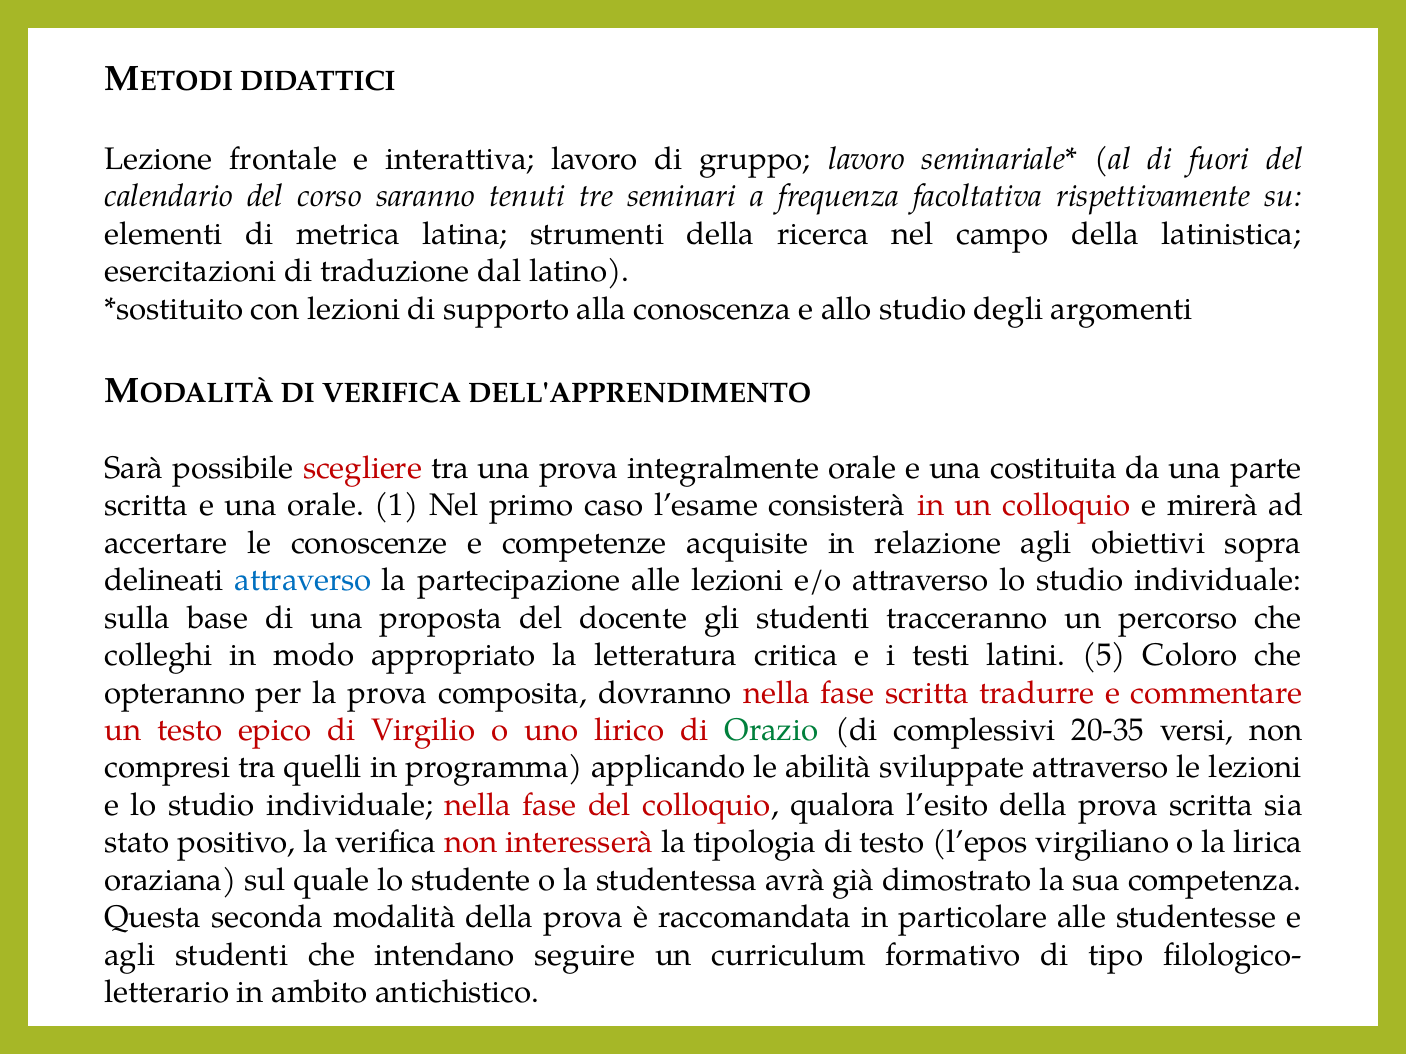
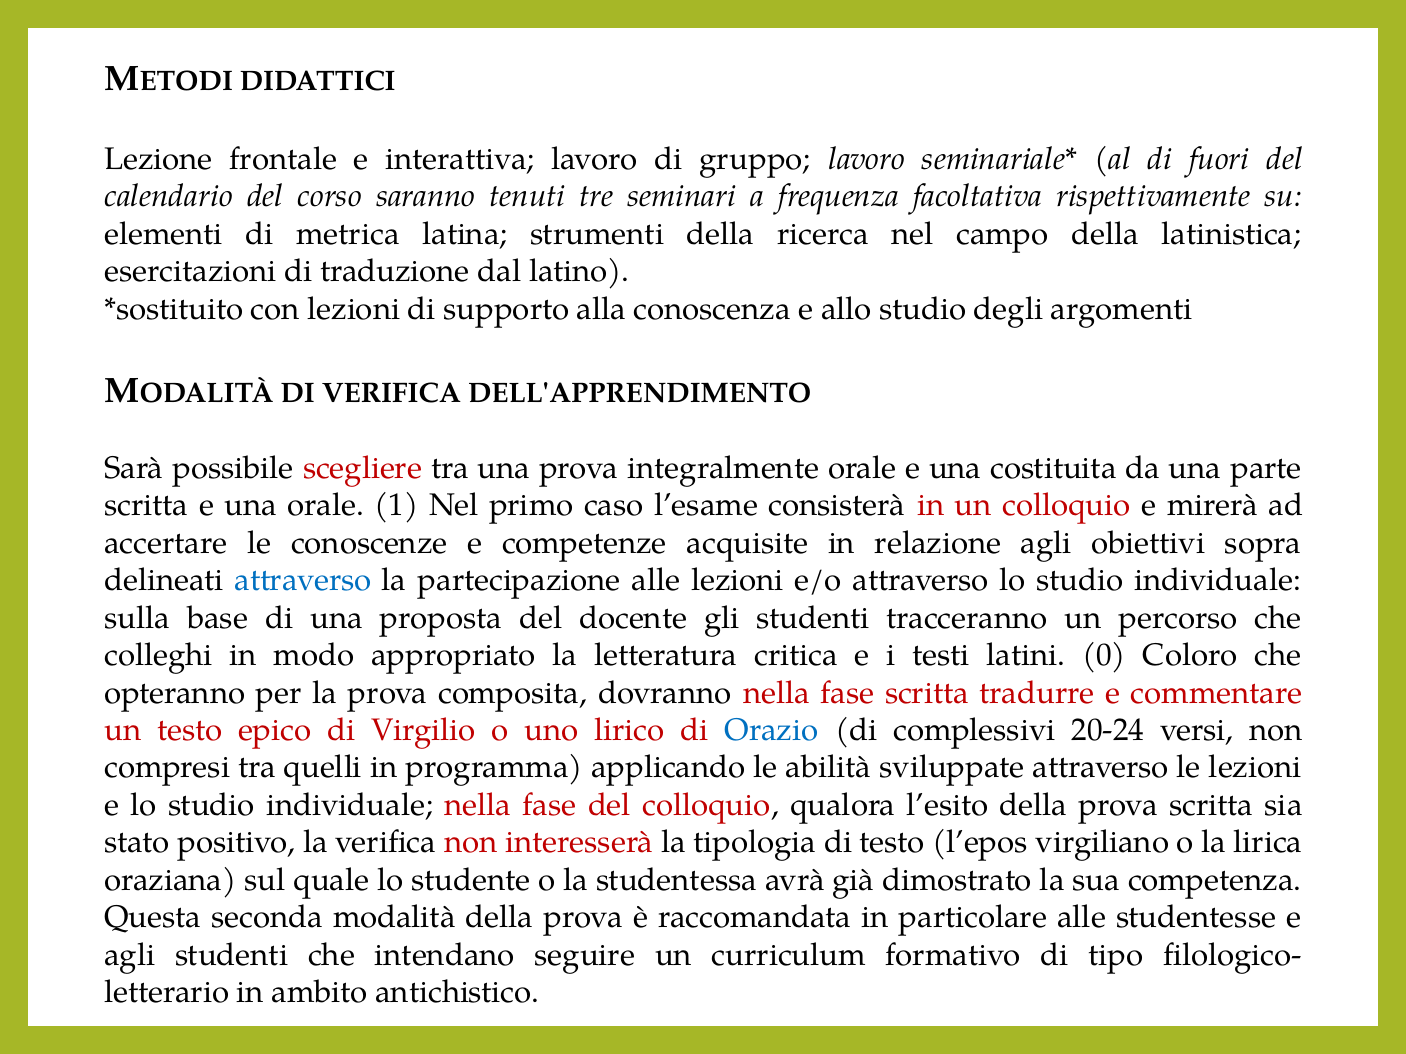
5: 5 -> 0 (1104, 656)
Orazio colour: green -> blue (772, 731)
20-35: 20-35 -> 20-24 (1108, 731)
